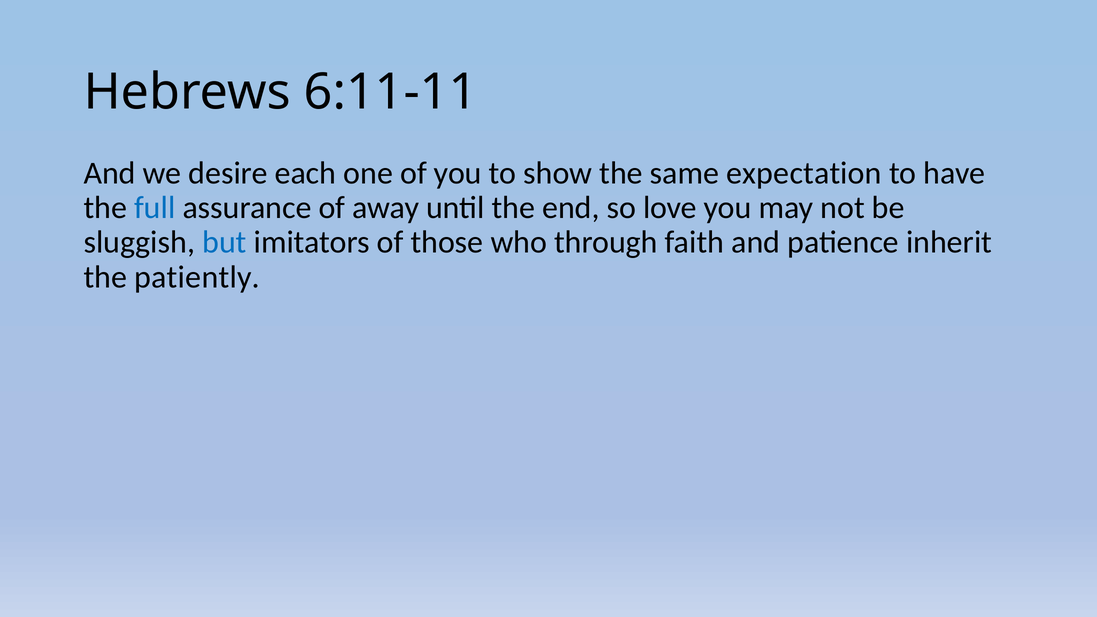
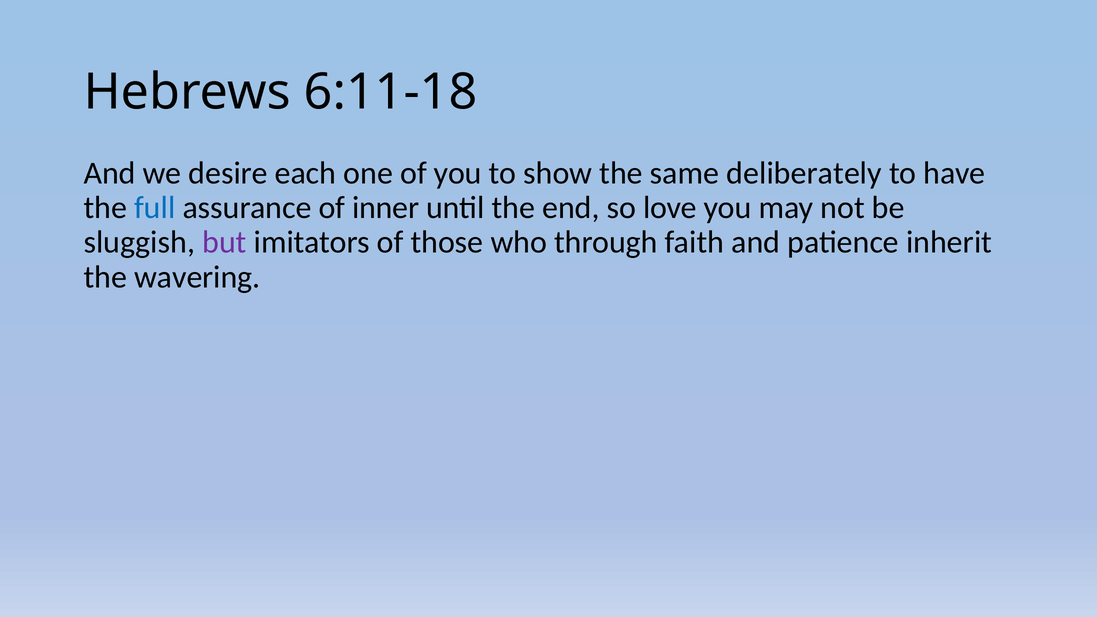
6:11-11: 6:11-11 -> 6:11-18 (391, 92)
expectation: expectation -> deliberately (804, 173)
away: away -> inner (386, 208)
but colour: blue -> purple (224, 242)
patiently: patiently -> wavering (197, 277)
